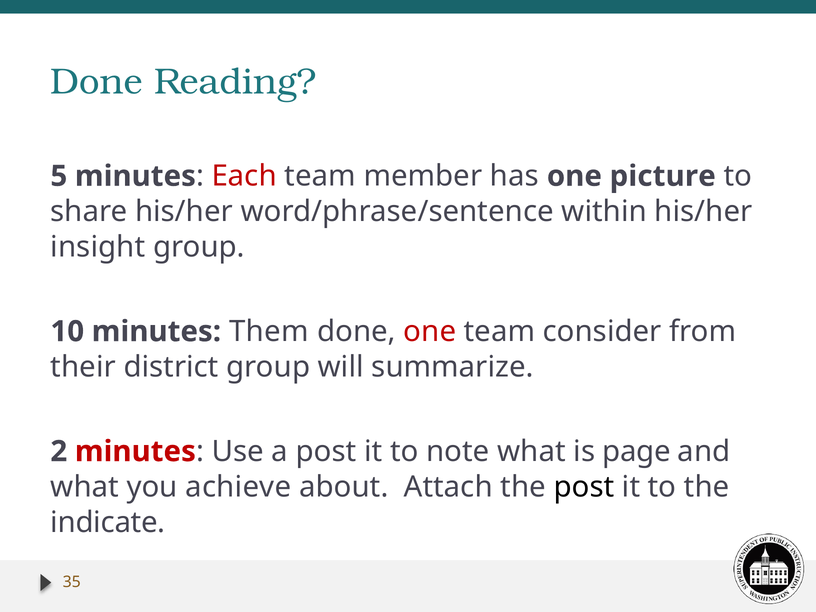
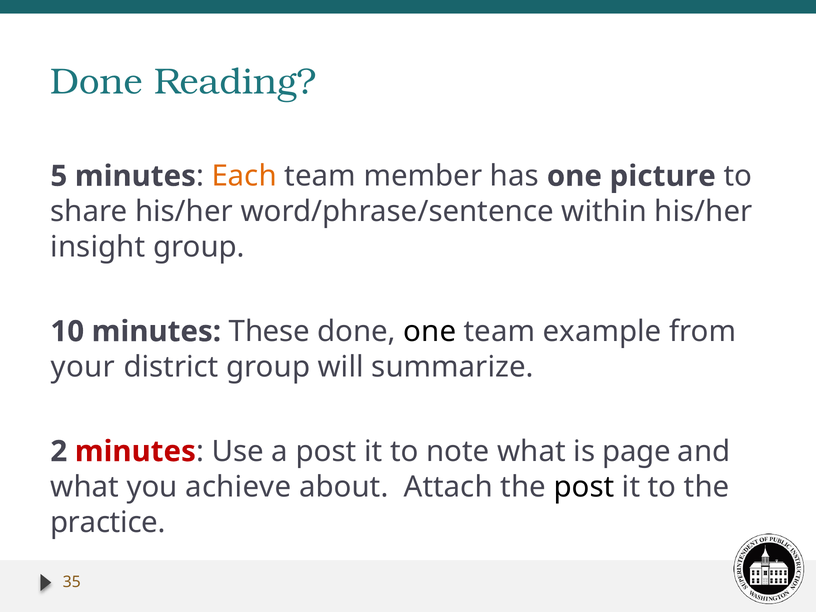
Each colour: red -> orange (244, 176)
Them: Them -> These (269, 331)
one colour: red -> black (430, 331)
consider: consider -> example (602, 331)
their: their -> your (83, 367)
indicate: indicate -> practice (108, 522)
